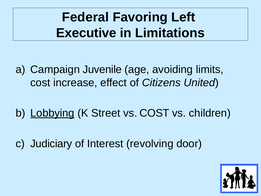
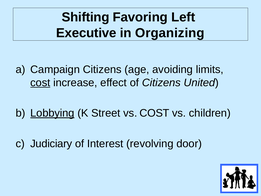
Federal: Federal -> Shifting (86, 17)
Limitations: Limitations -> Organizing (170, 33)
Campaign Juvenile: Juvenile -> Citizens (102, 69)
cost underline: none -> present (40, 83)
